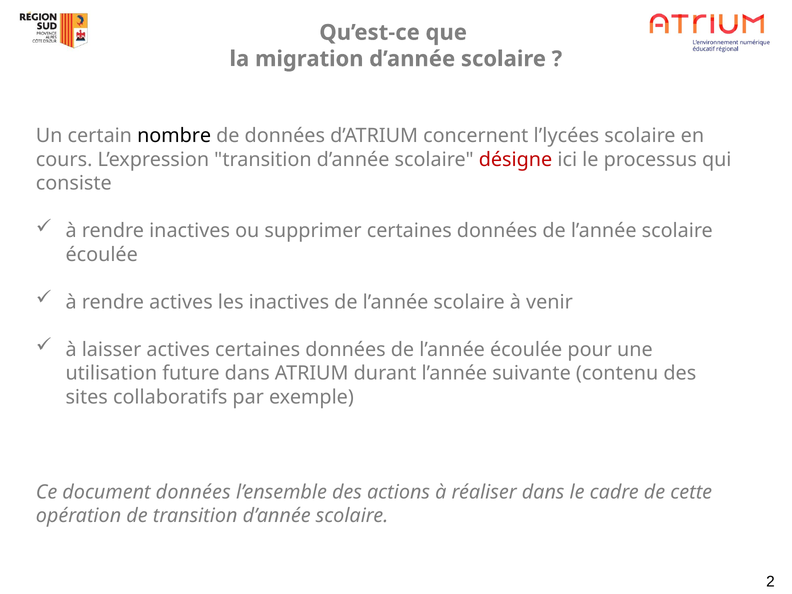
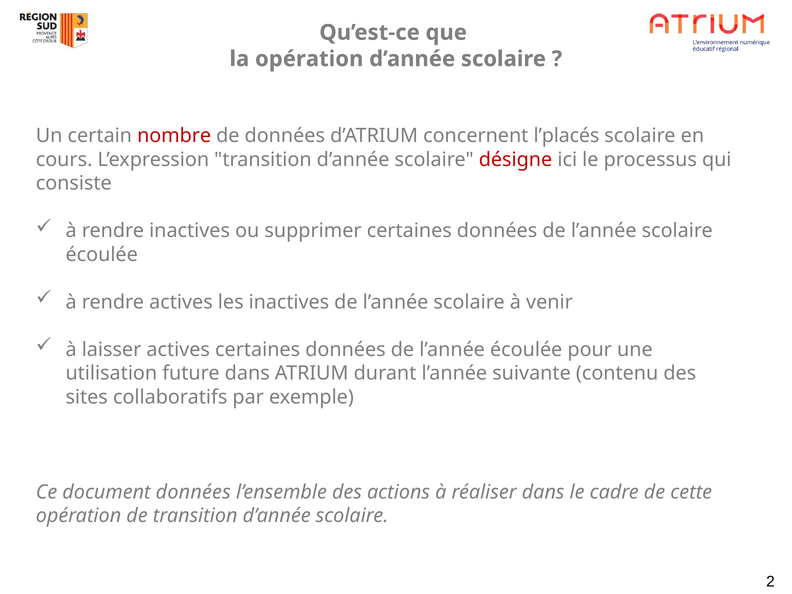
la migration: migration -> opération (309, 59)
nombre colour: black -> red (174, 136)
l’lycées: l’lycées -> l’placés (567, 136)
